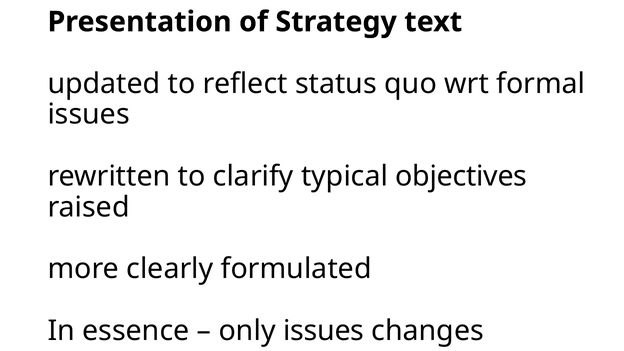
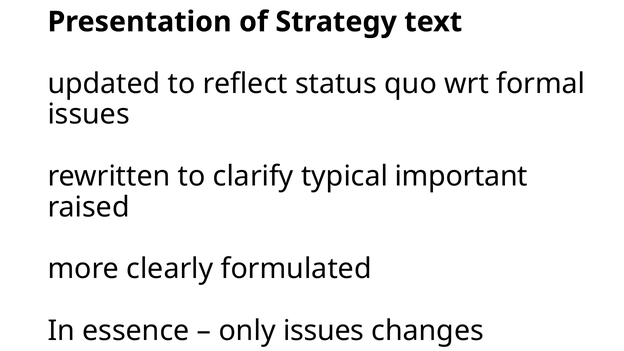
objectives: objectives -> important (461, 176)
